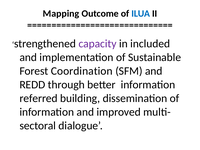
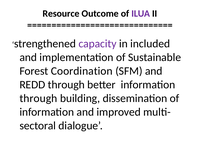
Mapping: Mapping -> Resource (61, 14)
ILUA colour: blue -> purple (141, 14)
referred: referred -> through (38, 98)
